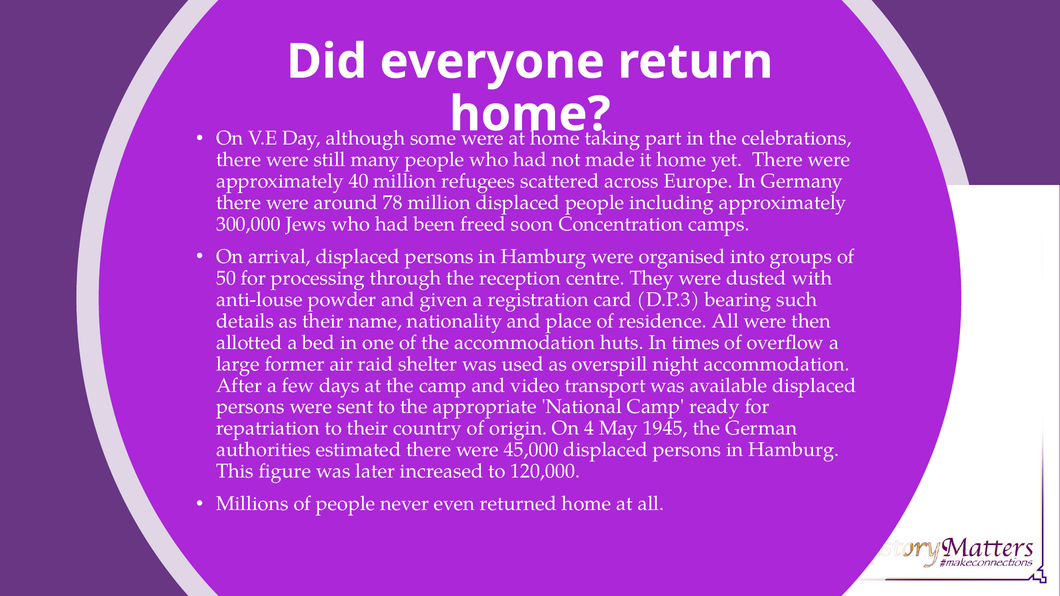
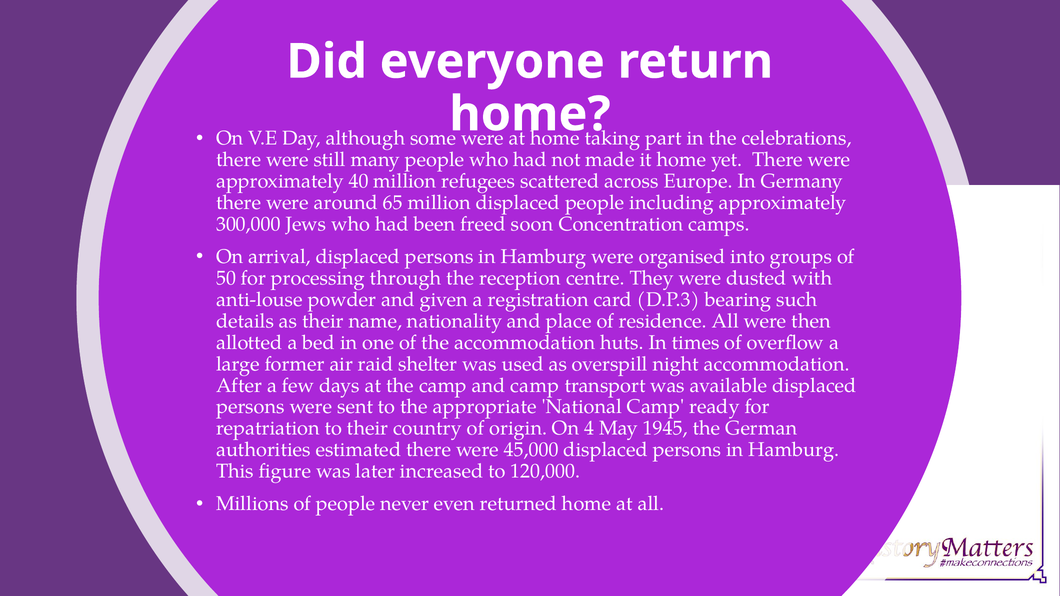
78: 78 -> 65 (393, 203)
and video: video -> camp (535, 386)
